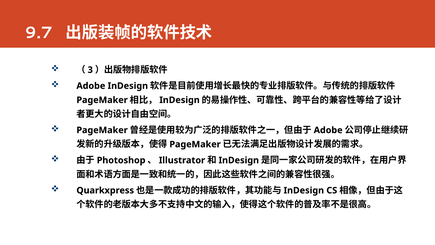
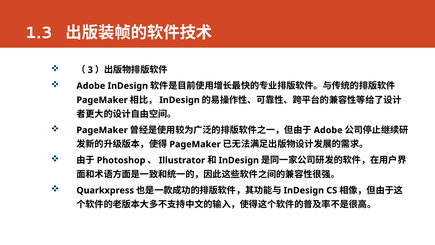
9.7: 9.7 -> 1.3 (39, 33)
